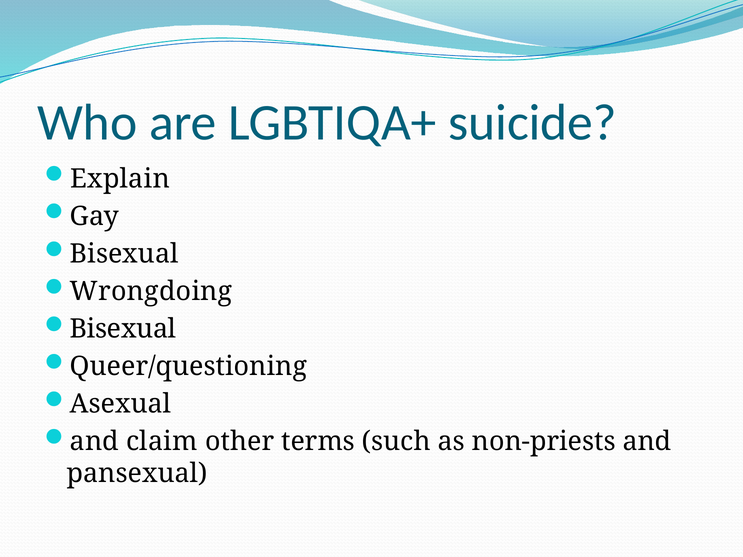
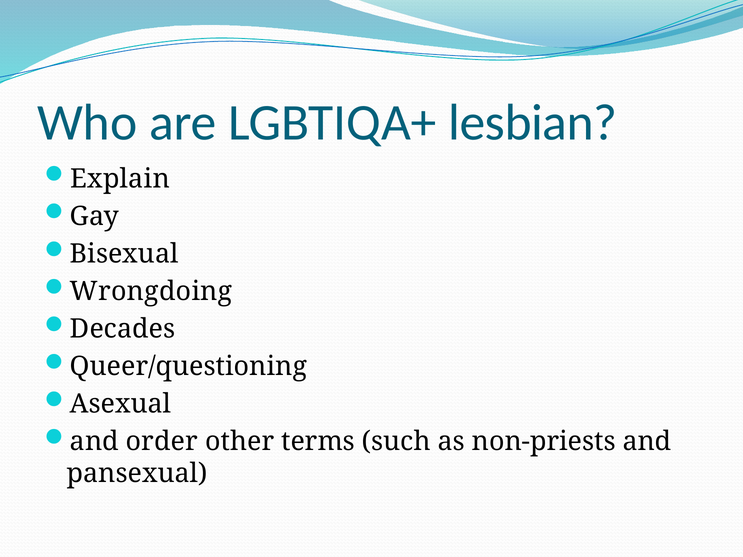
suicide: suicide -> lesbian (533, 123)
Bisexual: Bisexual -> Decades (123, 329)
claim: claim -> order (162, 442)
